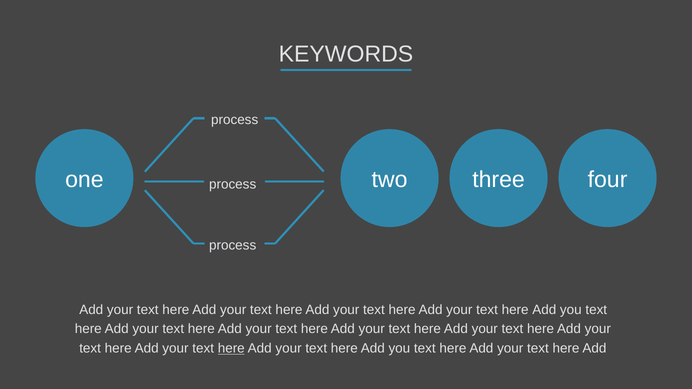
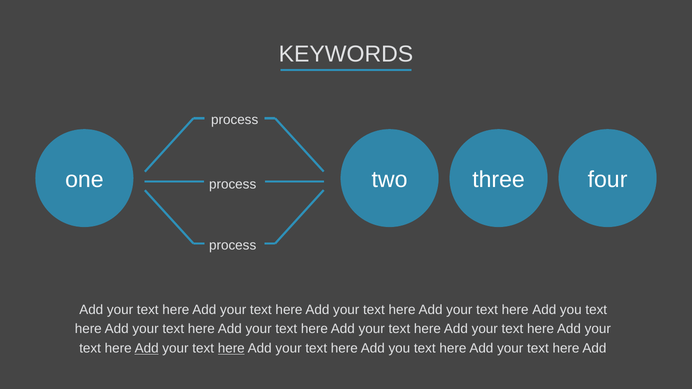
Add underline: none -> present (147, 349)
